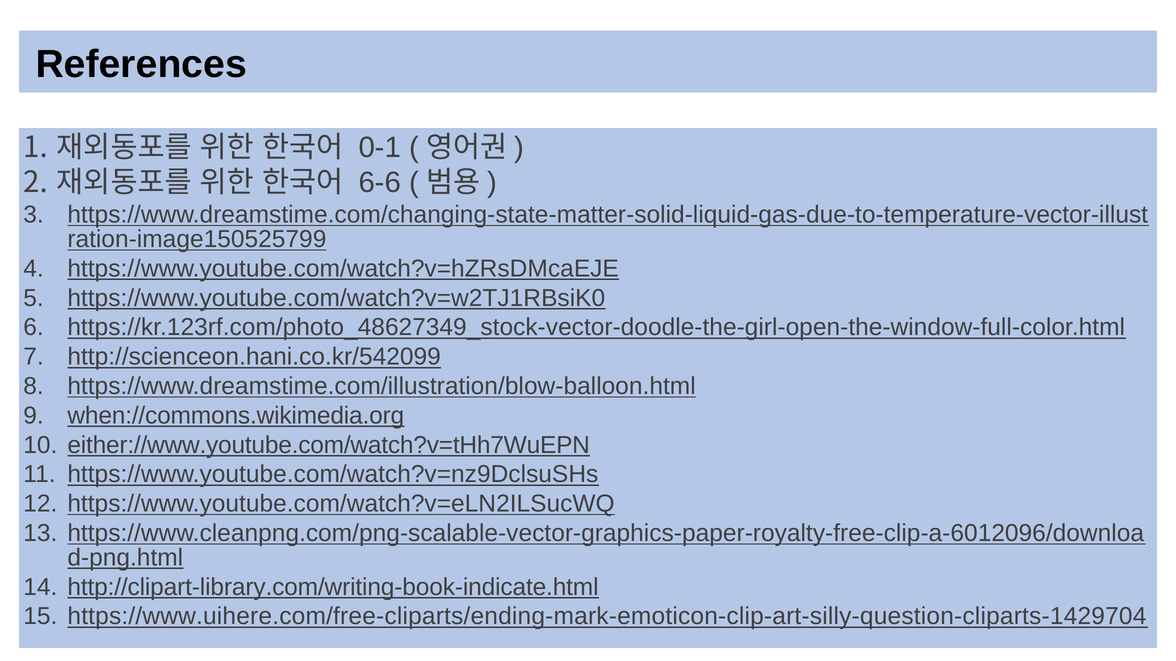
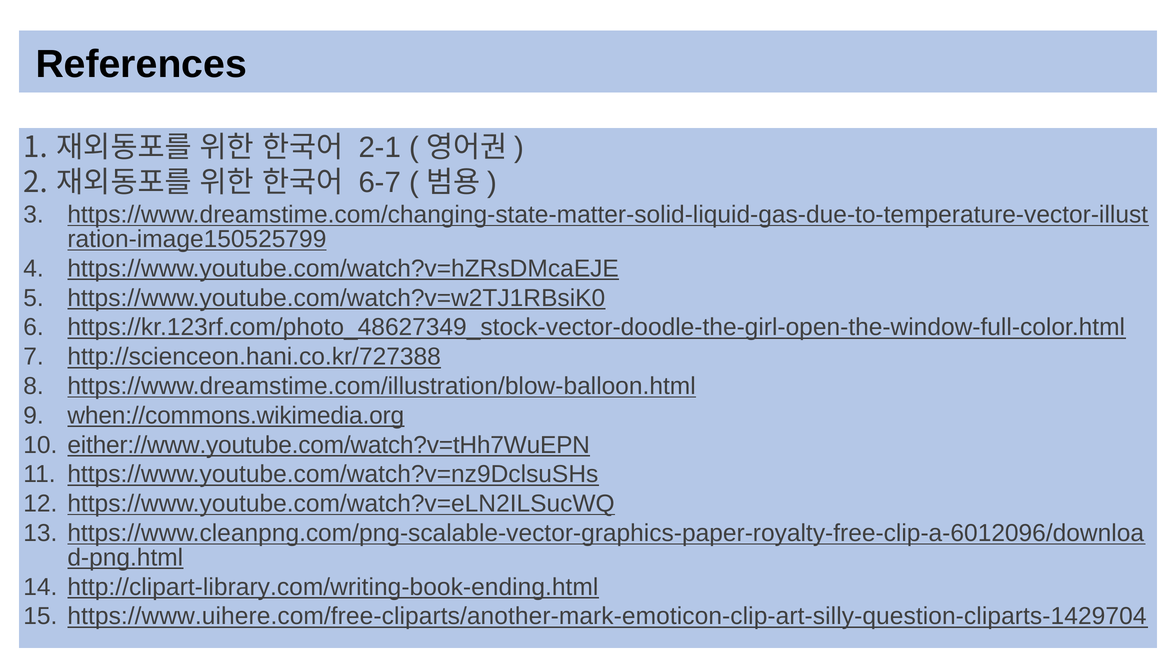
0-1: 0-1 -> 2-1 (380, 148)
6-6: 6-6 -> 6-7 (380, 183)
http://scienceon.hani.co.kr/542099: http://scienceon.hani.co.kr/542099 -> http://scienceon.hani.co.kr/727388 (254, 357)
http://clipart-library.com/writing-book-indicate.html: http://clipart-library.com/writing-book-indicate.html -> http://clipart-library.com/writing-book-ending.html (333, 587)
https://www.uihere.com/free-cliparts/ending-mark-emoticon-clip-art-silly-question-cliparts-1429704: https://www.uihere.com/free-cliparts/ending-mark-emoticon-clip-art-silly-question-cliparts-1429704 -> https://www.uihere.com/free-cliparts/another-mark-emoticon-clip-art-silly-question-cliparts-1429704 (607, 617)
